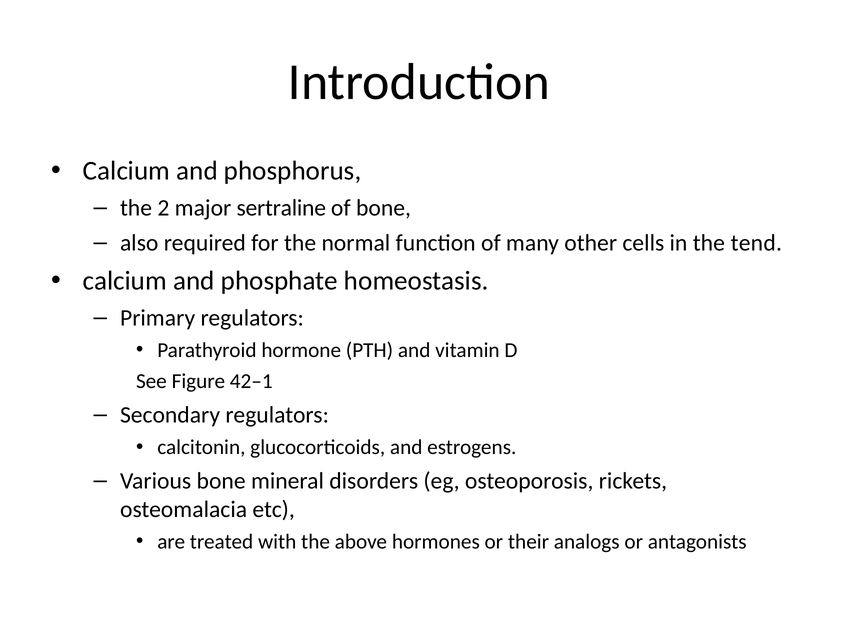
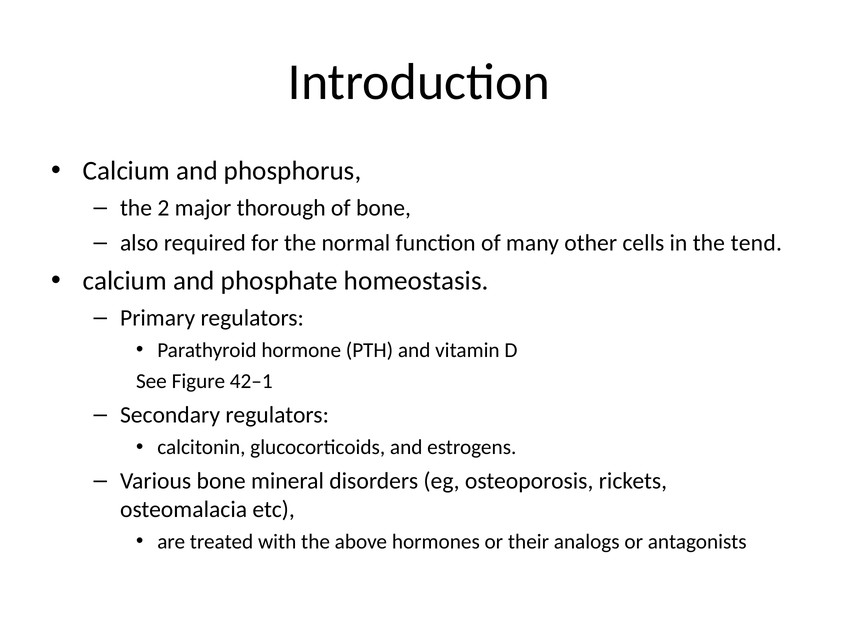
sertraline: sertraline -> thorough (281, 208)
